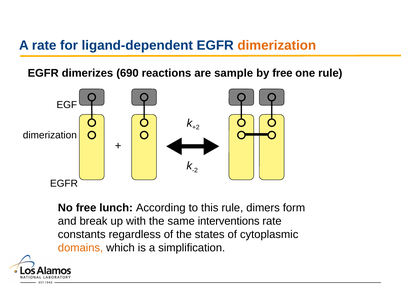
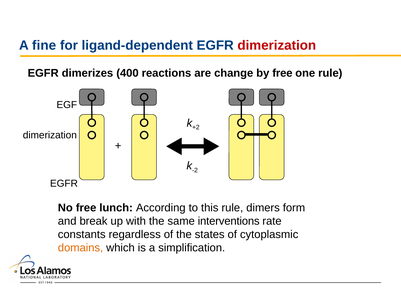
A rate: rate -> fine (44, 45)
dimerization colour: orange -> red (277, 45)
690: 690 -> 400 (127, 73)
sample: sample -> change (234, 73)
